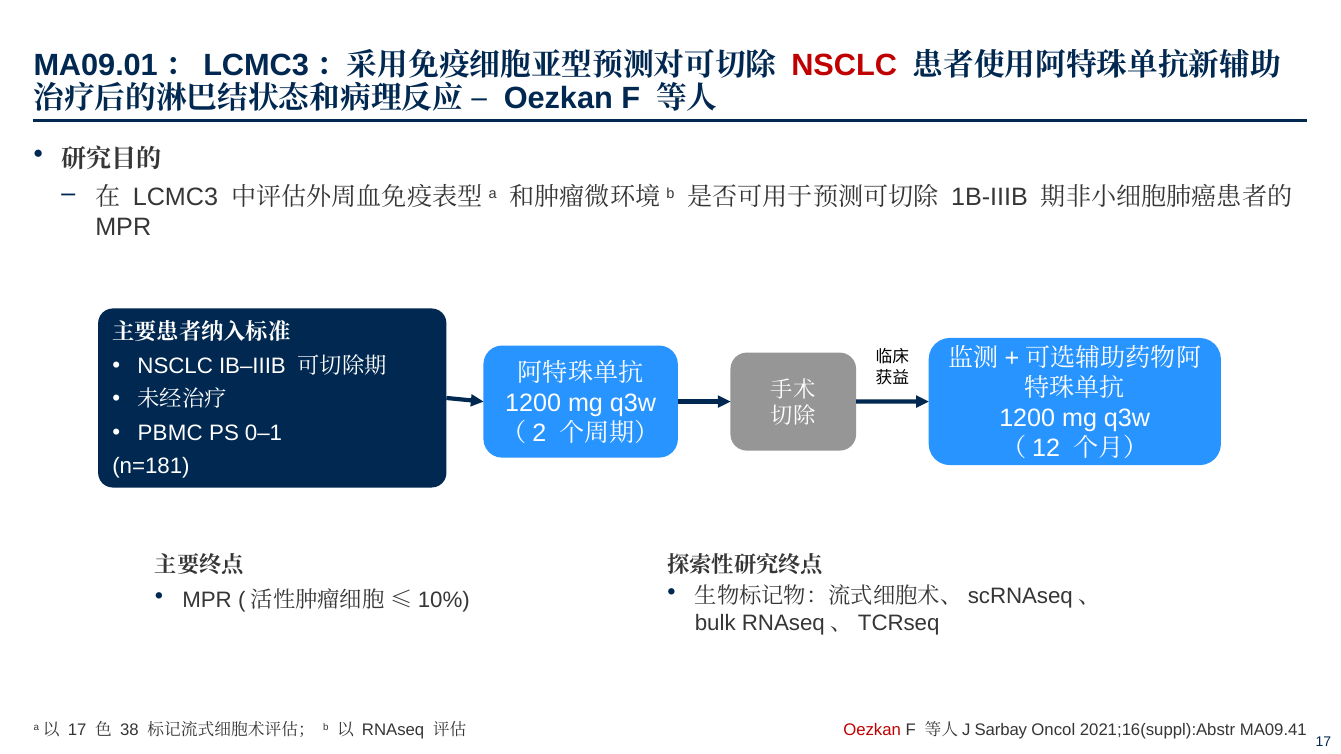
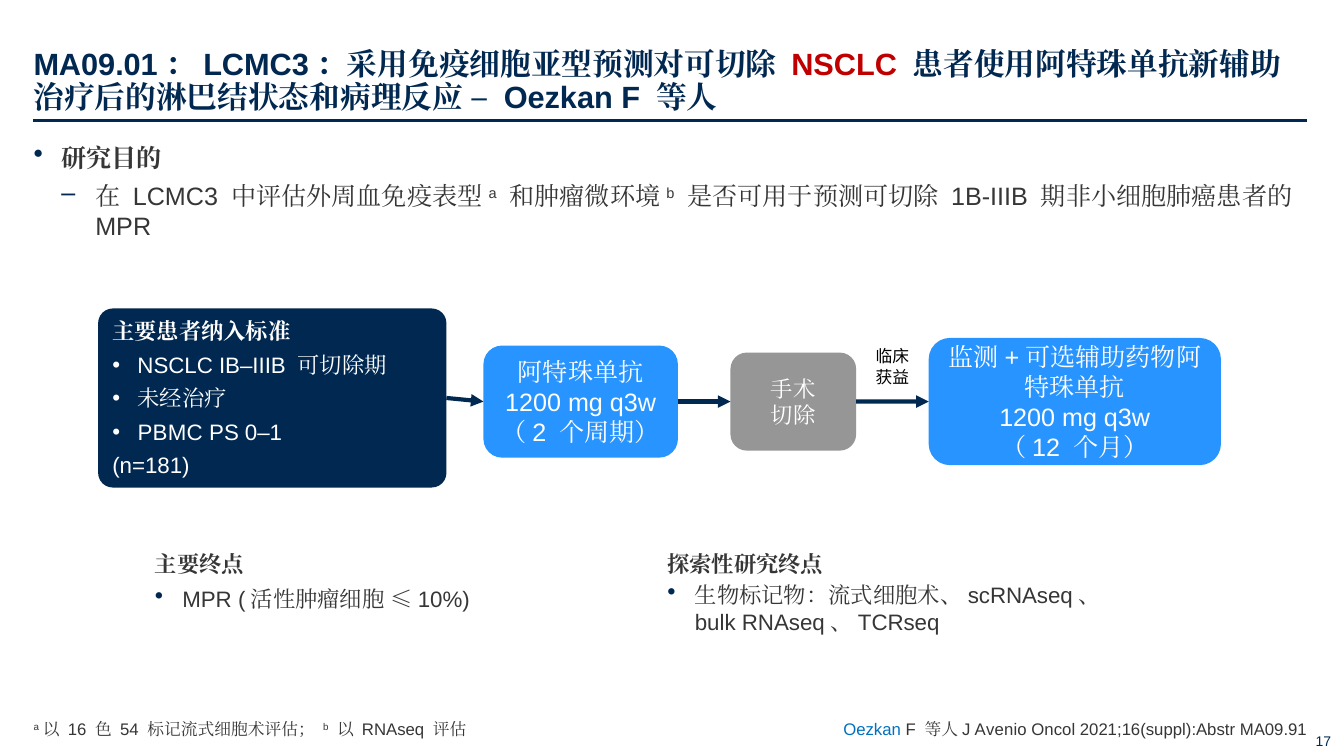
Oezkan colour: red -> blue (872, 730)
Sarbay: Sarbay -> Avenio (1001, 730)
MA09.41: MA09.41 -> MA09.91 (1273, 730)
17: 17 -> 16 (77, 730)
38: 38 -> 54 (129, 730)
